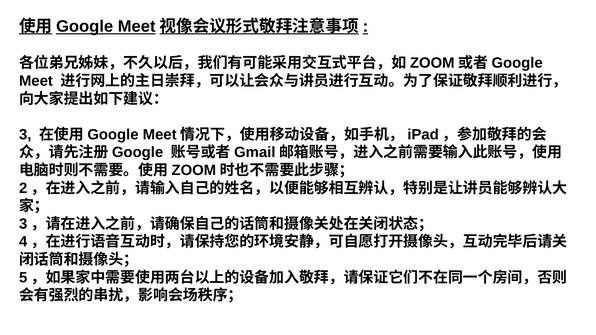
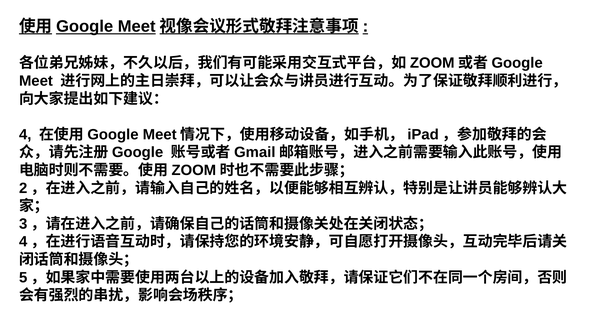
3: 3 -> 4 (25, 135)
